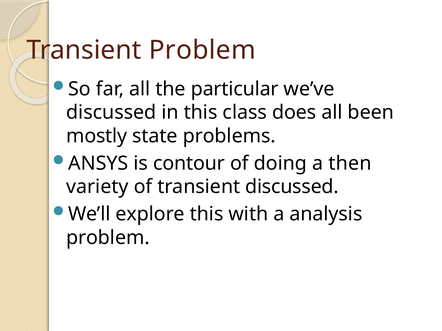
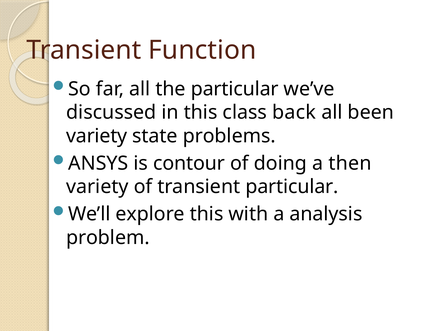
Transient Problem: Problem -> Function (202, 50)
does: does -> back (294, 113)
mostly: mostly -> variety (97, 136)
transient discussed: discussed -> particular (292, 187)
